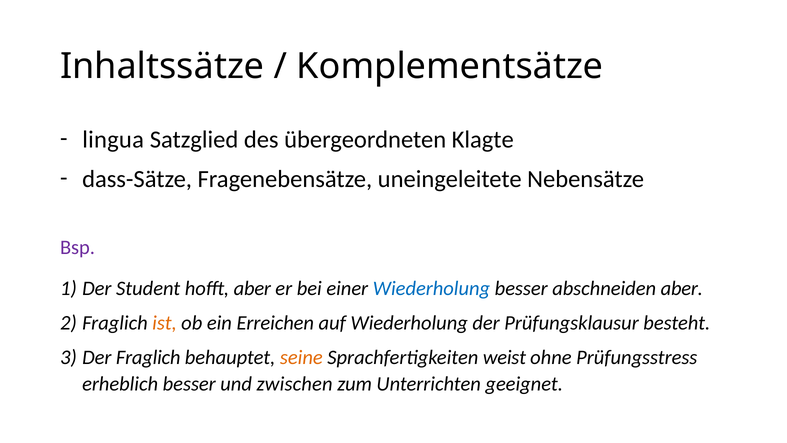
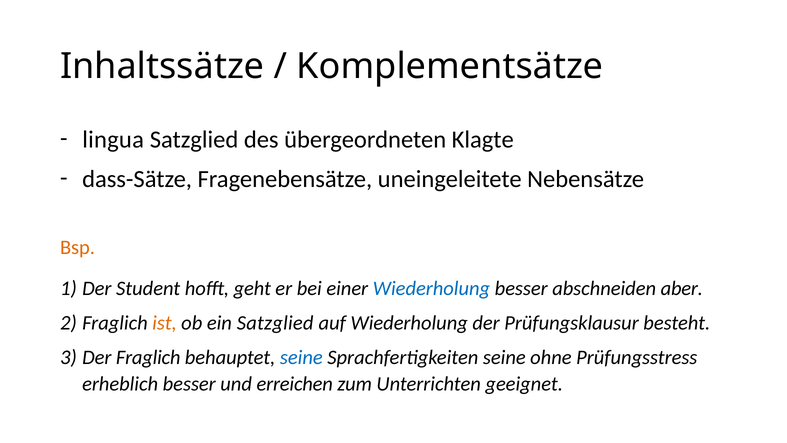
Bsp colour: purple -> orange (78, 247)
hofft aber: aber -> geht (252, 288)
ein Erreichen: Erreichen -> Satzglied (275, 323)
seine colour: orange -> blue (301, 357)
Sprachfertigkeiten weist: weist -> seine (504, 357)
zwischen: zwischen -> erreichen (295, 383)
